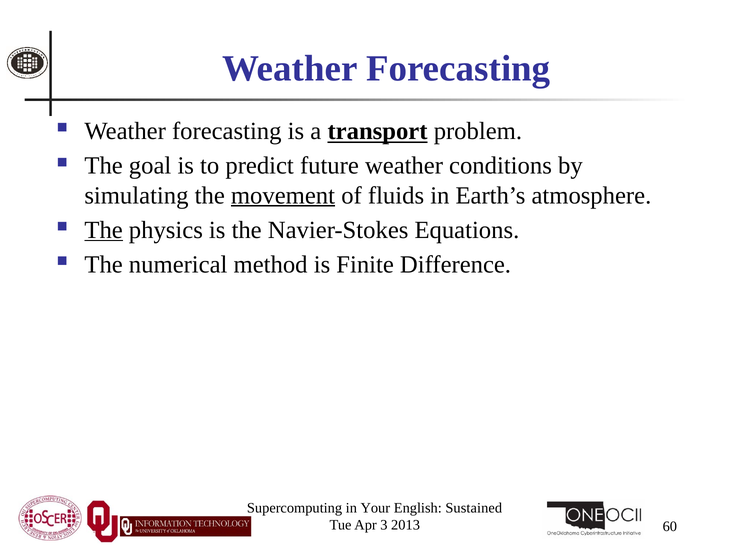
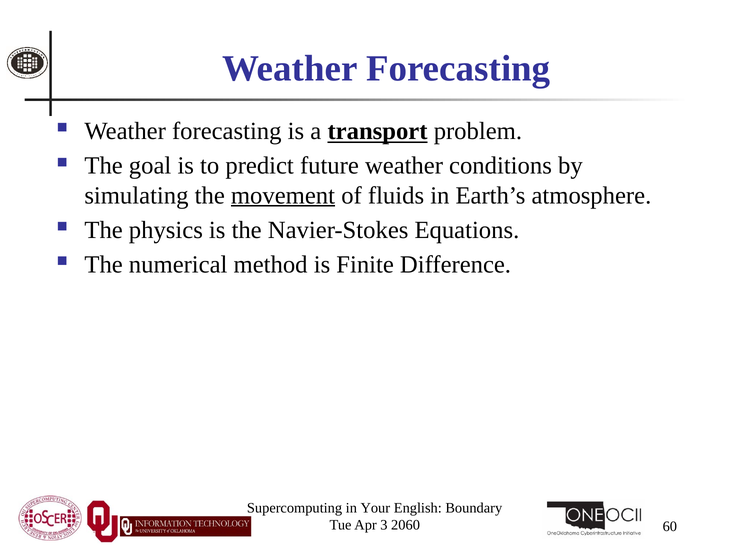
The underline: present -> none (104, 230)
Sustained: Sustained -> Boundary (474, 508)
2013: 2013 -> 2060 (406, 525)
